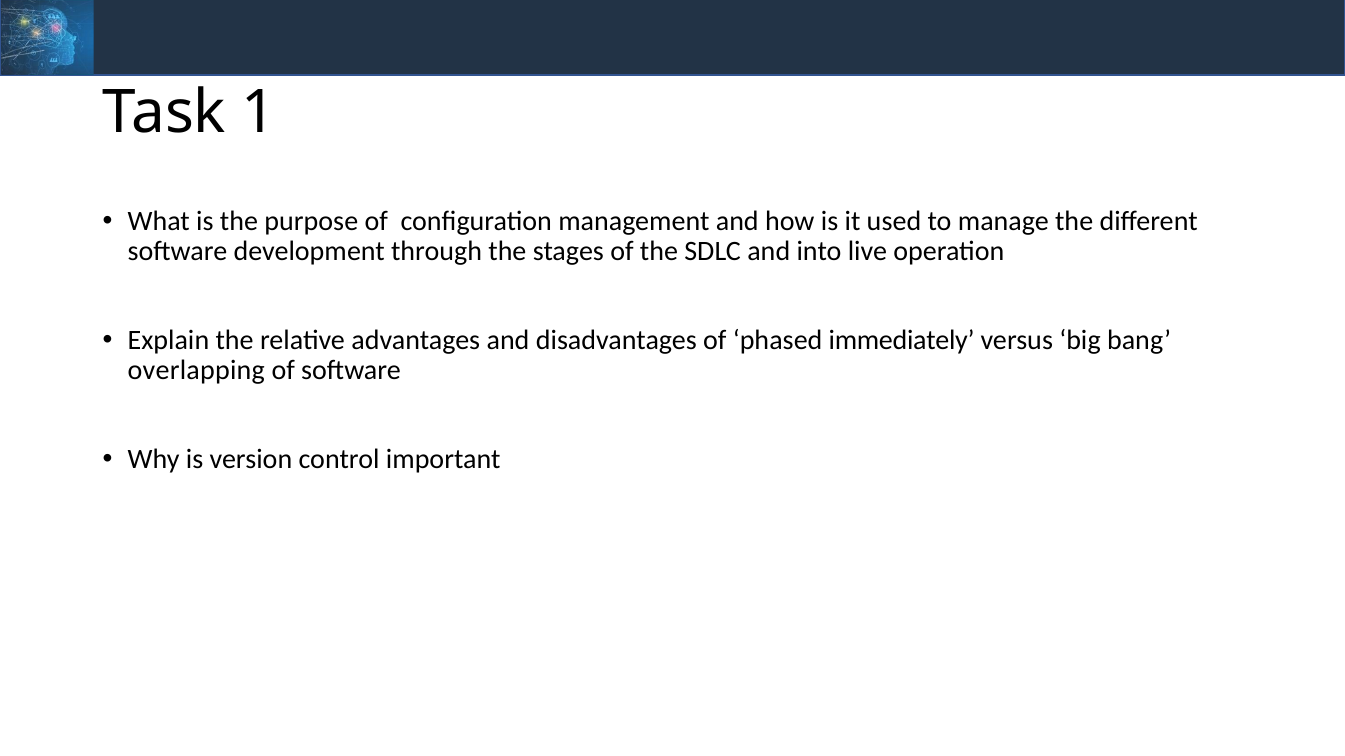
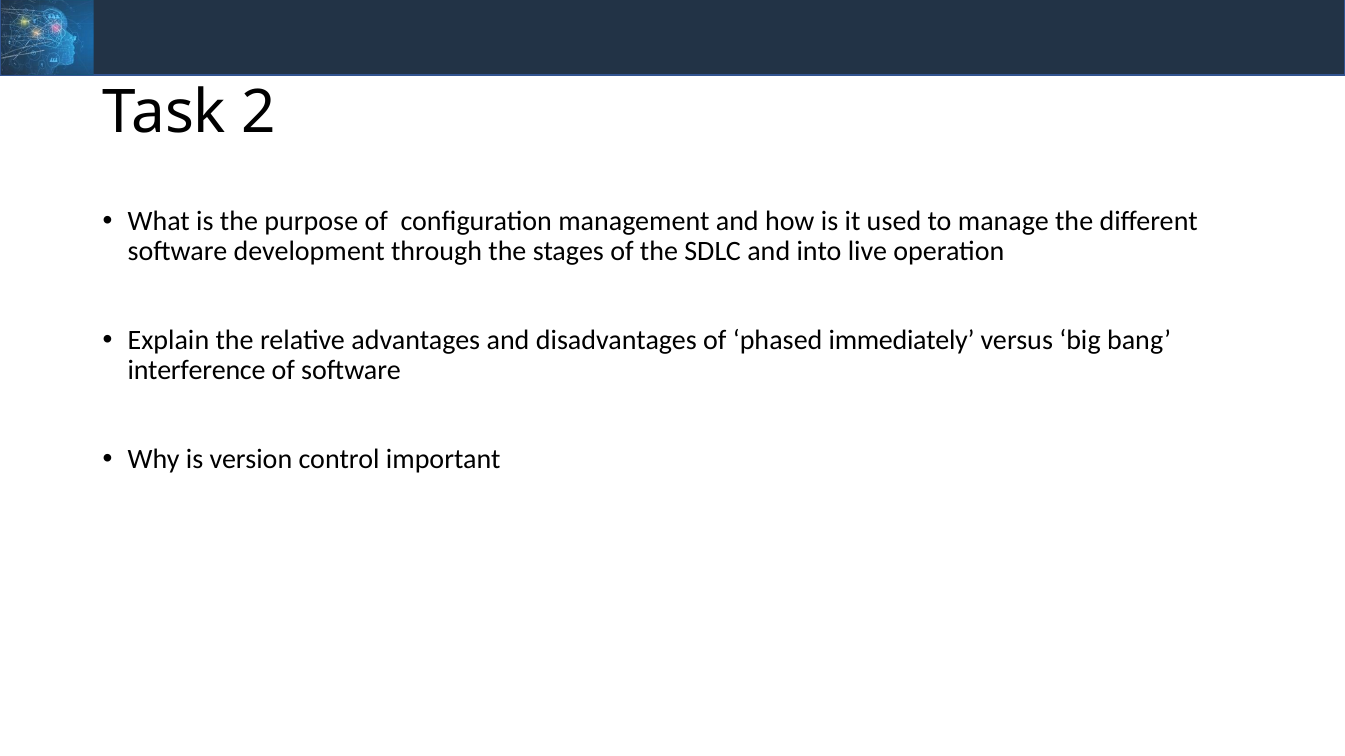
1: 1 -> 2 (259, 113)
overlapping: overlapping -> interference (197, 371)
